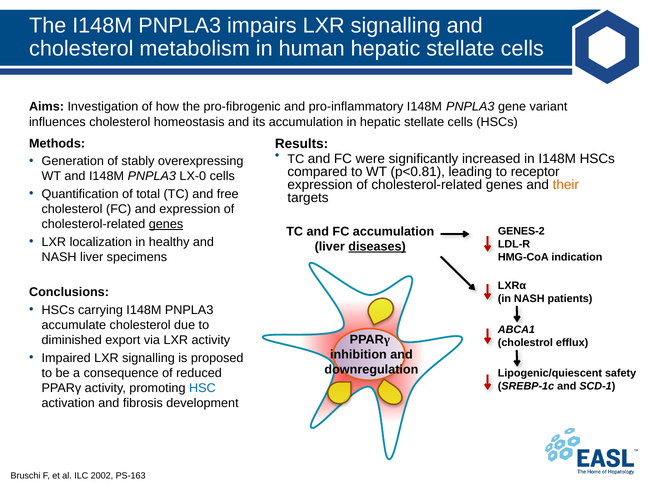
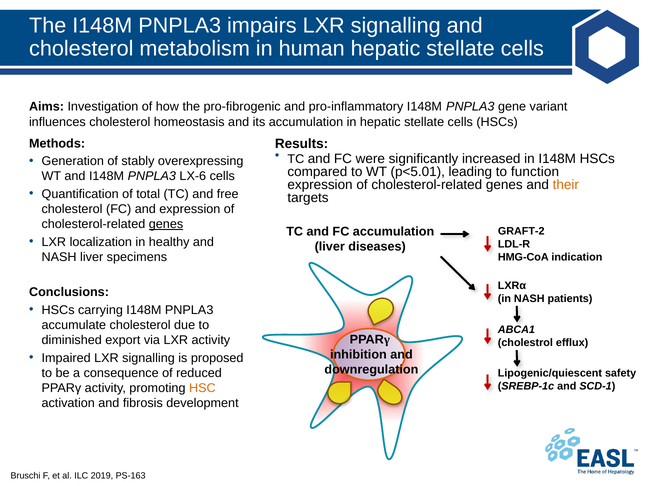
p<0.81: p<0.81 -> p<5.01 (418, 172)
receptor: receptor -> function (535, 172)
LX-0: LX-0 -> LX-6 (193, 176)
GENES-2: GENES-2 -> GRAFT-2 (521, 231)
diseases underline: present -> none (377, 247)
HSC colour: blue -> orange (202, 388)
2002: 2002 -> 2019 (102, 476)
